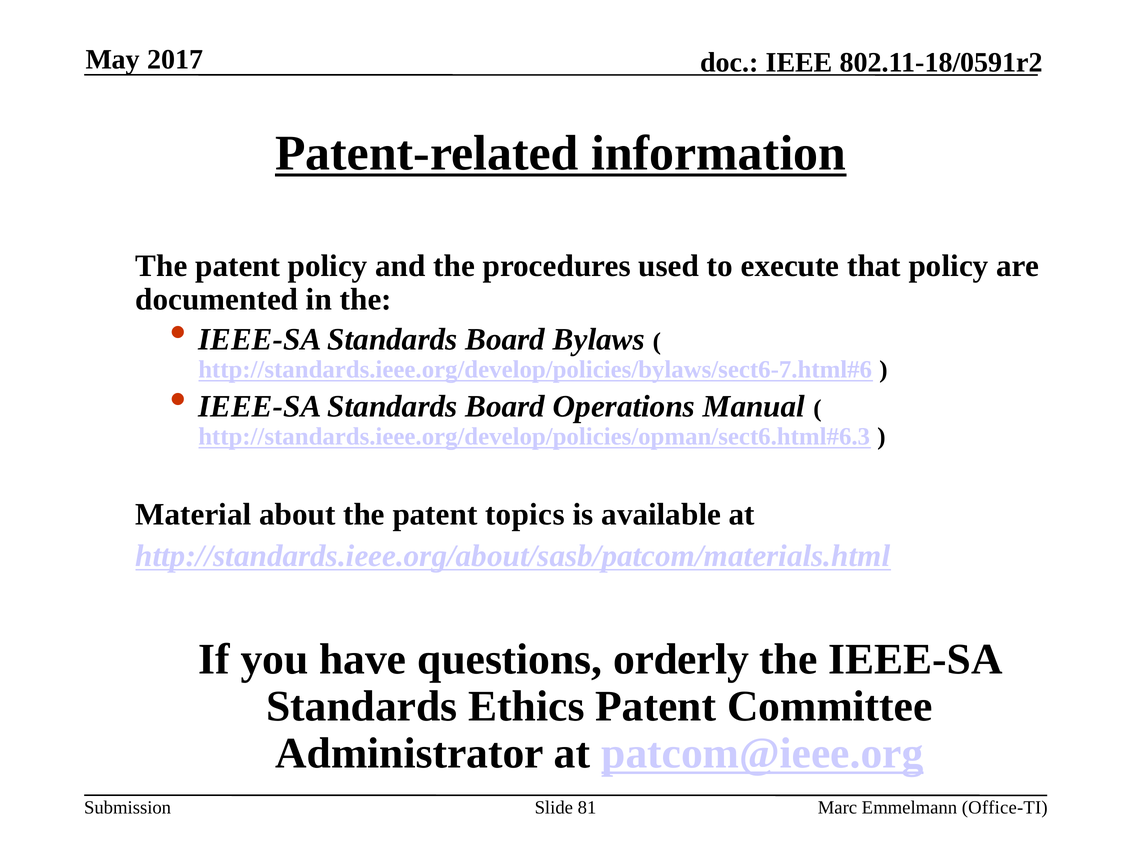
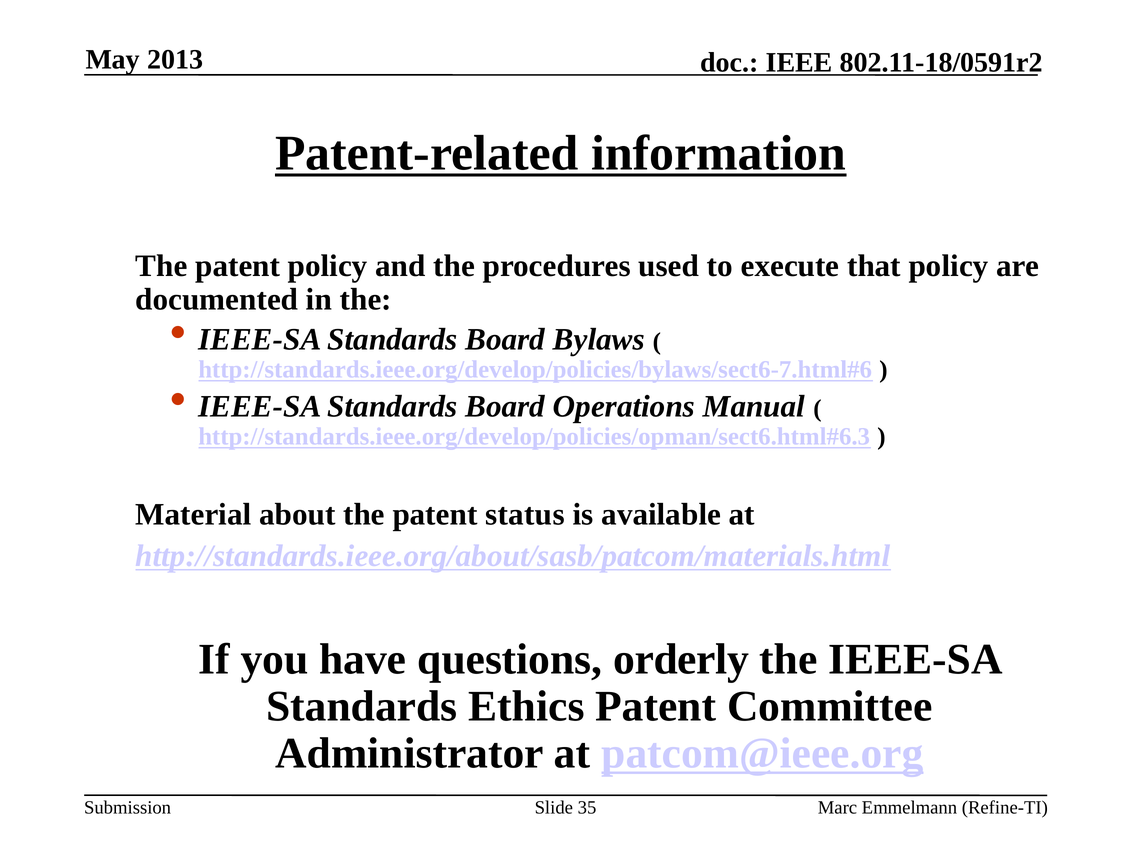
2017: 2017 -> 2013 (175, 59)
topics: topics -> status (525, 514)
81: 81 -> 35 (587, 807)
Office-TI: Office-TI -> Refine-TI (1005, 807)
